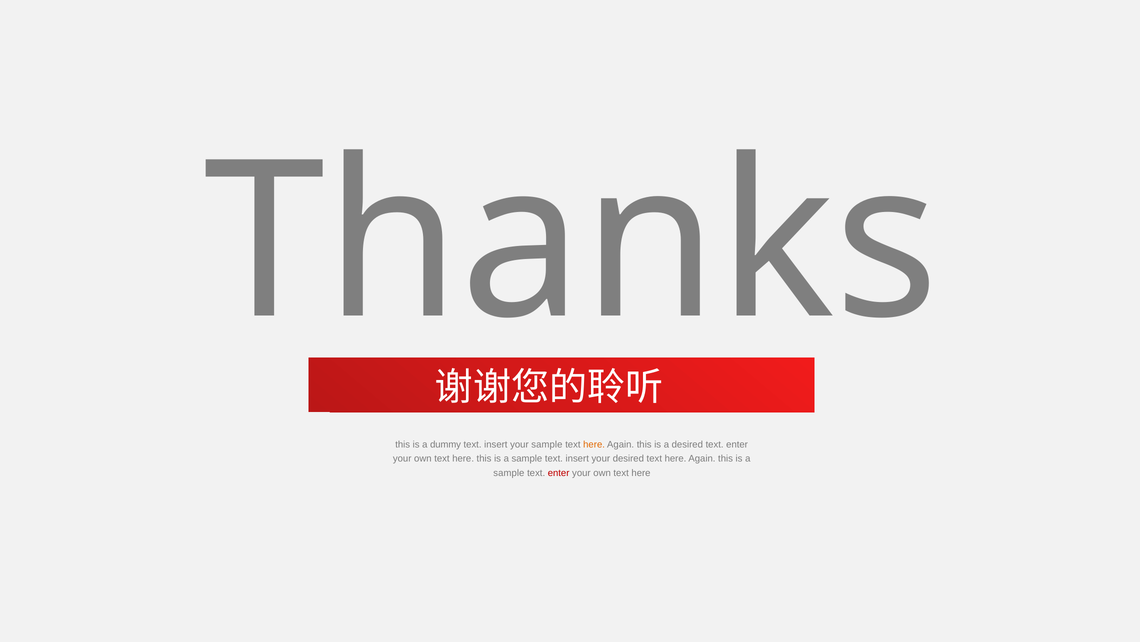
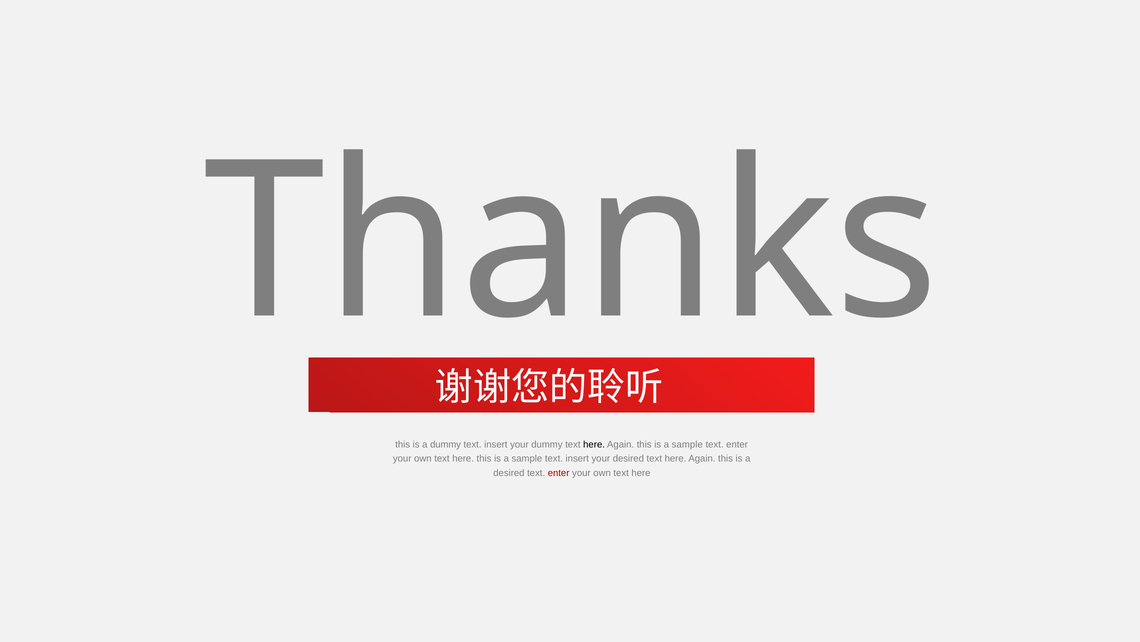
your sample: sample -> dummy (547, 444)
here colour: orange -> black (594, 444)
desired: desired -> sample (687, 444)
sample: sample -> desired (509, 473)
